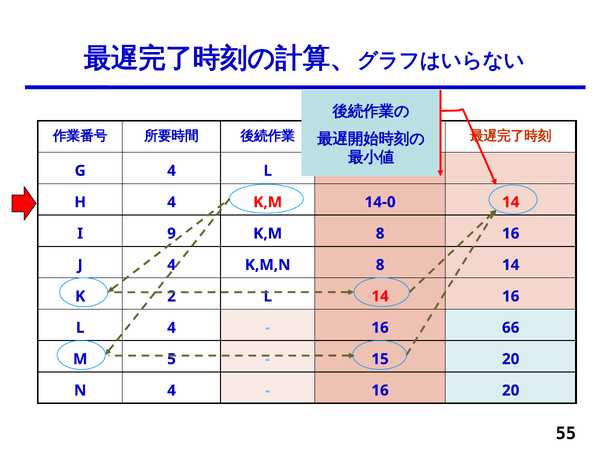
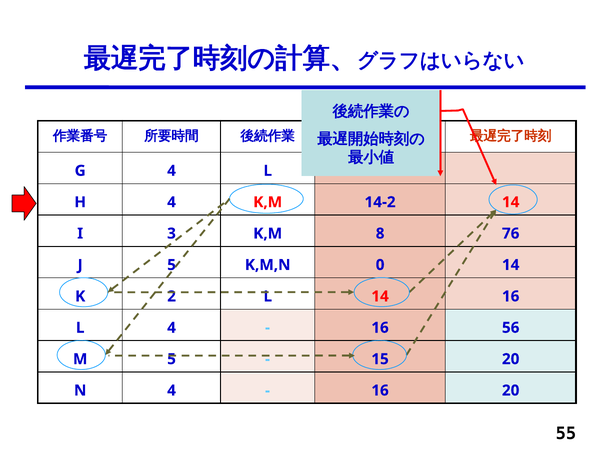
14-0: 14-0 -> 14-2 (380, 202)
9: 9 -> 3 (172, 233)
8 16: 16 -> 76 (511, 233)
J 4: 4 -> 5 (172, 265)
K,M,N 8: 8 -> 0 (380, 265)
66: 66 -> 56 (511, 328)
